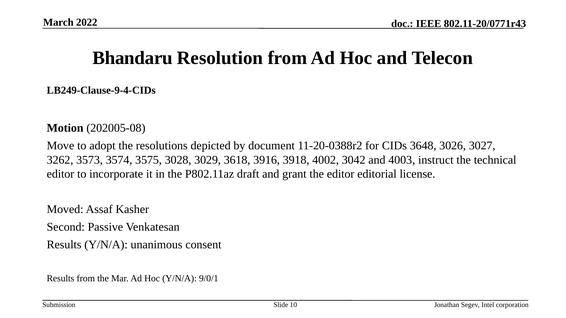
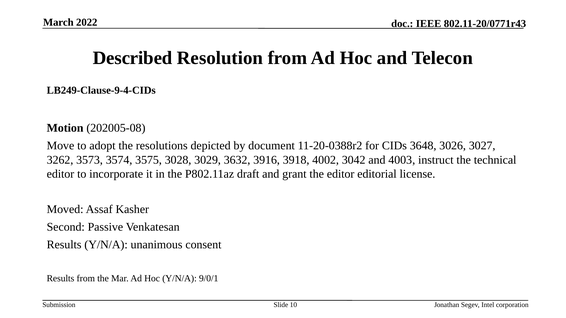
Bhandaru: Bhandaru -> Described (133, 58)
3618: 3618 -> 3632 (237, 160)
